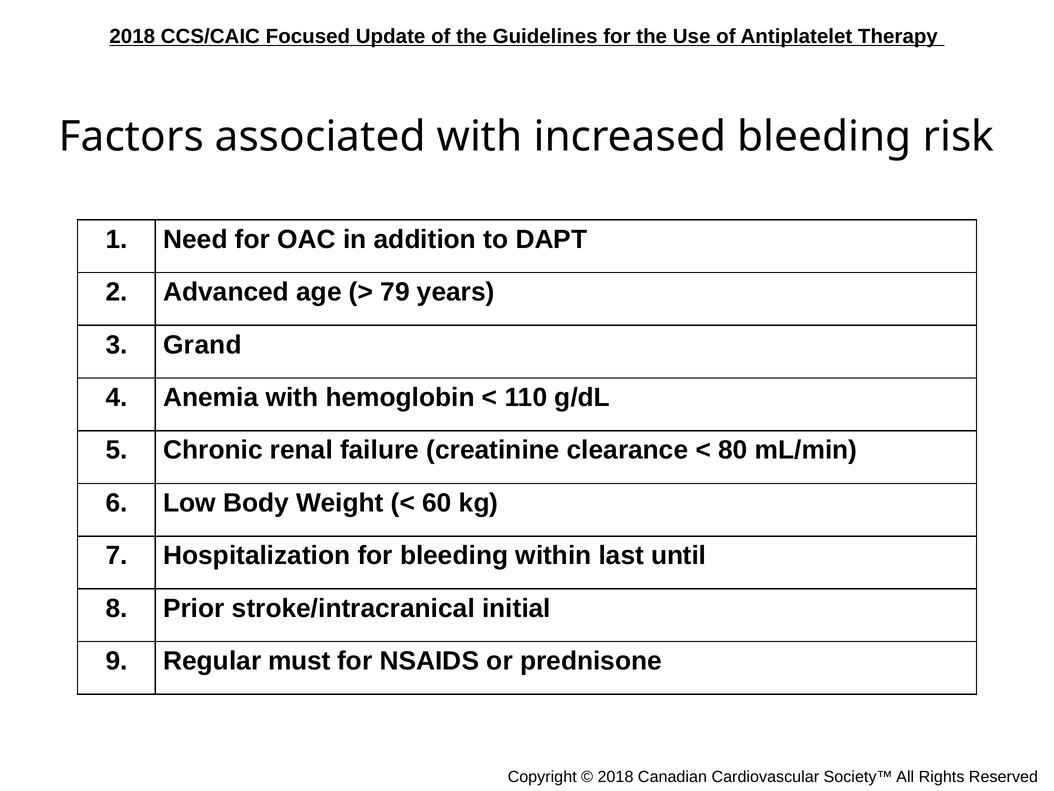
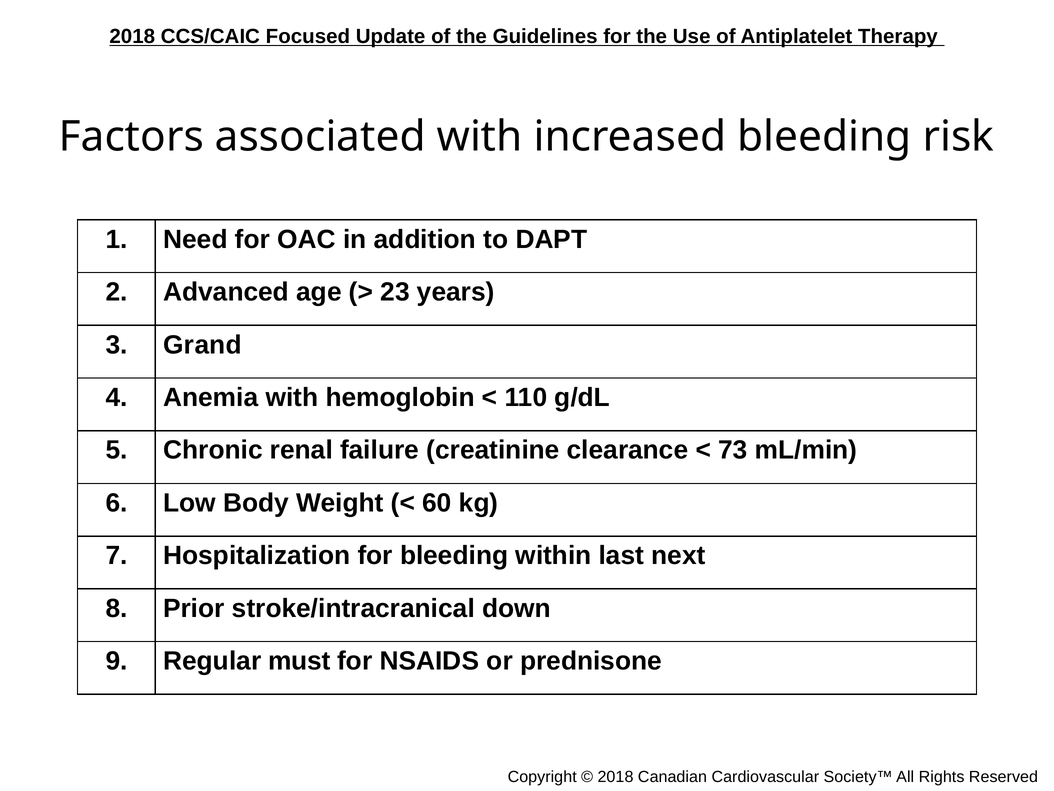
79: 79 -> 23 (395, 292)
80: 80 -> 73 (733, 450)
until: until -> next (678, 555)
initial: initial -> down (516, 608)
